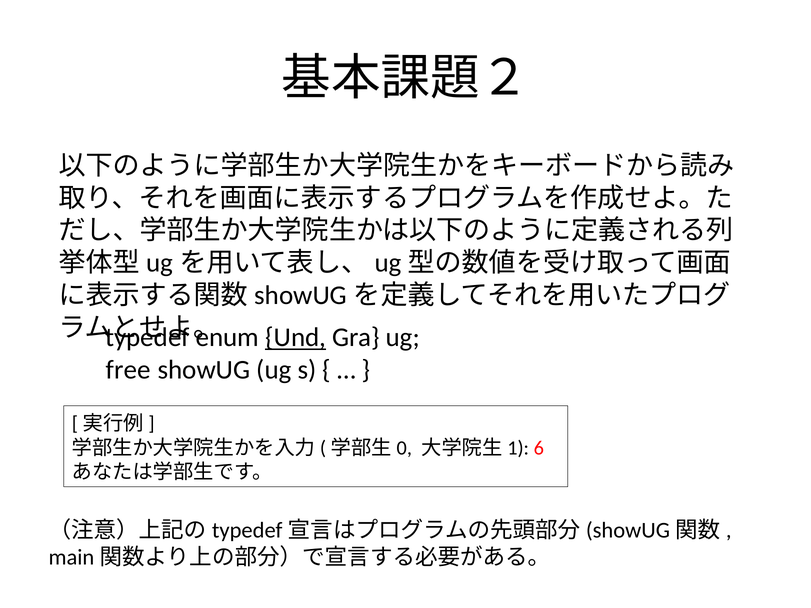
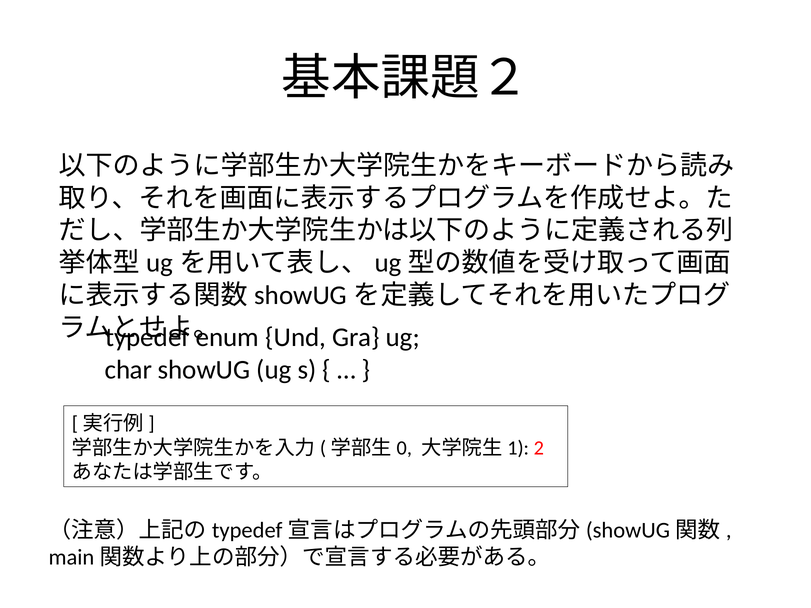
Und underline: present -> none (296, 338)
free: free -> char (128, 370)
6: 6 -> 2 (539, 448)
